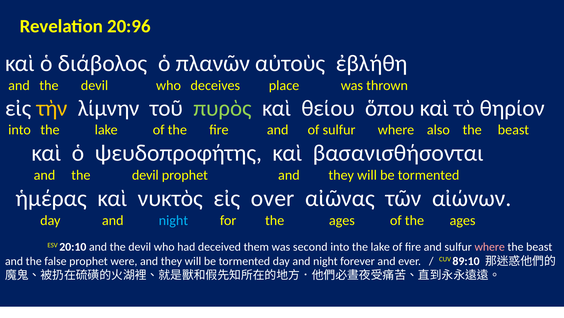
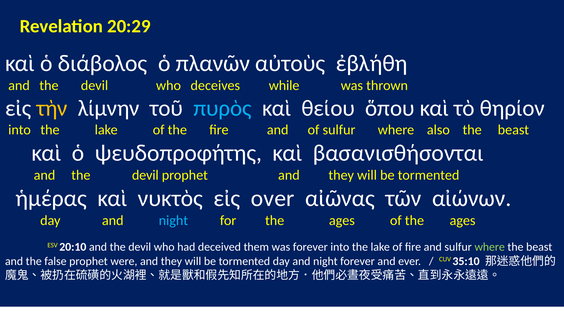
20:96: 20:96 -> 20:29 (129, 26)
place: place -> while (284, 85)
πυρὸς colour: light green -> light blue (223, 108)
was second: second -> forever (310, 247)
where colour: pink -> light green (490, 247)
89:10: 89:10 -> 35:10 (466, 261)
